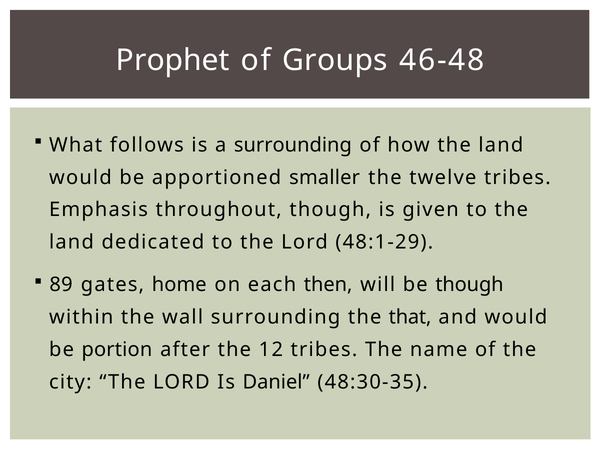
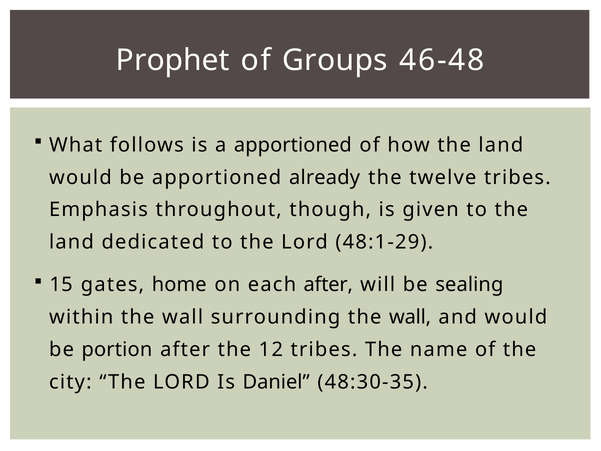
a surrounding: surrounding -> apportioned (293, 145)
smaller: smaller -> already (325, 177)
89: 89 -> 15 (61, 285)
each then: then -> after (328, 285)
be though: though -> sealing (469, 285)
surrounding the that: that -> wall (410, 317)
